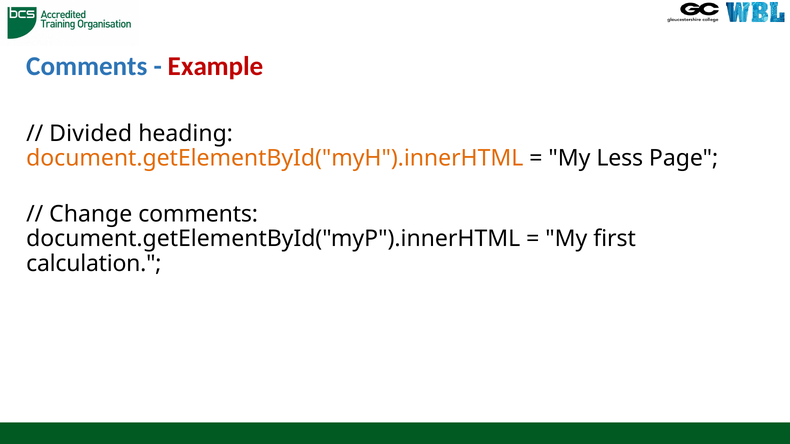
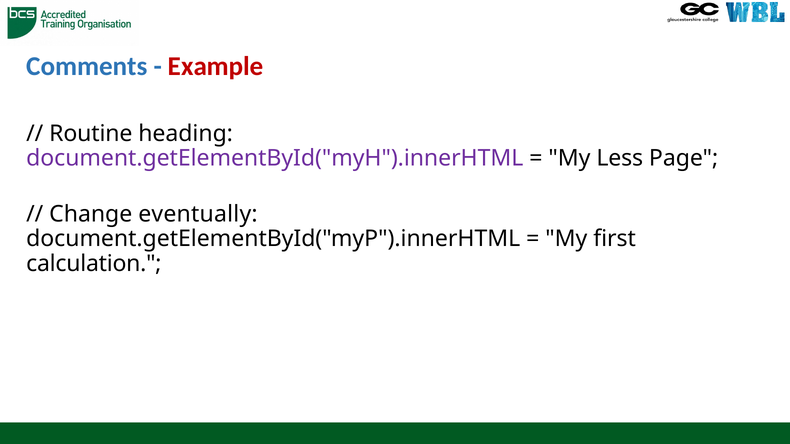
Divided: Divided -> Routine (91, 134)
document.getElementById("myH").innerHTML colour: orange -> purple (275, 158)
Change comments: comments -> eventually (198, 214)
